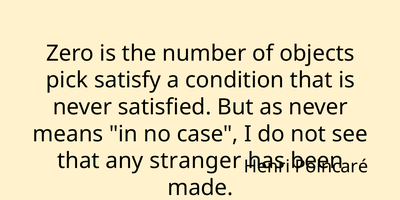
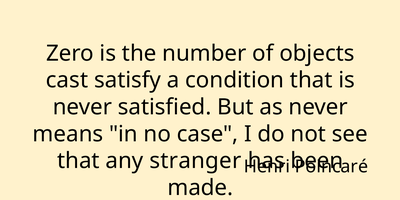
pick: pick -> cast (67, 80)
